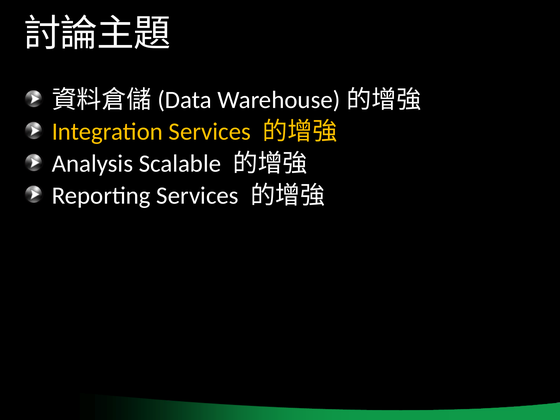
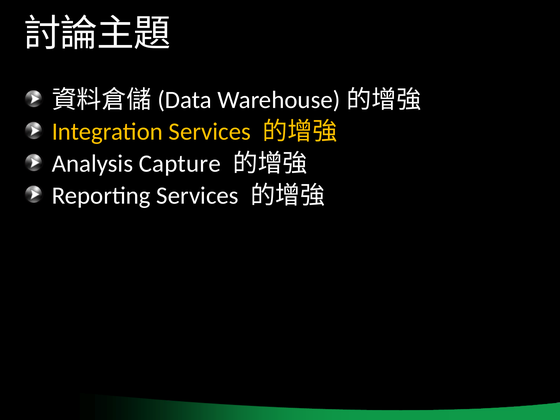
Scalable: Scalable -> Capture (180, 164)
